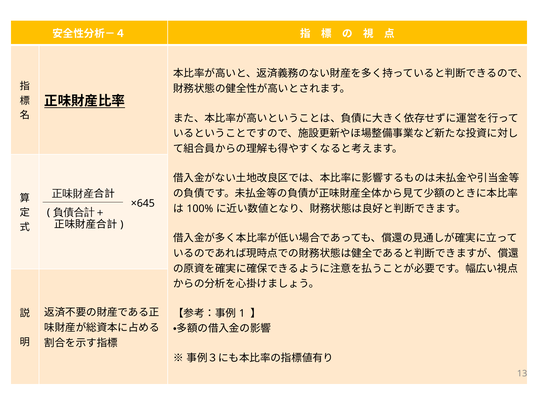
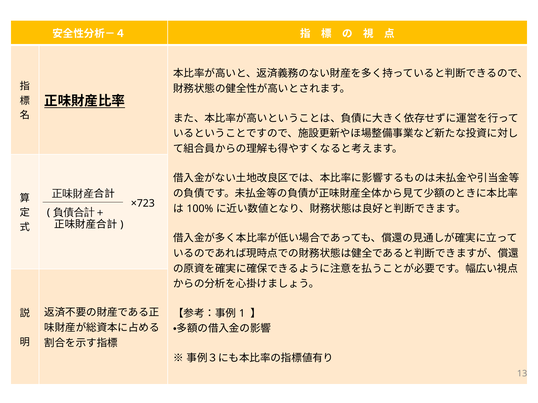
×645: ×645 -> ×723 (143, 204)
